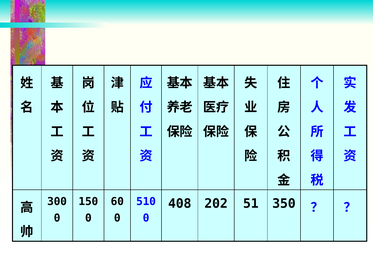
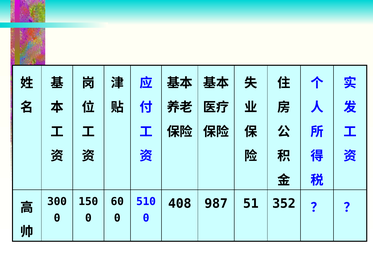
202: 202 -> 987 (216, 203)
350: 350 -> 352 (284, 203)
